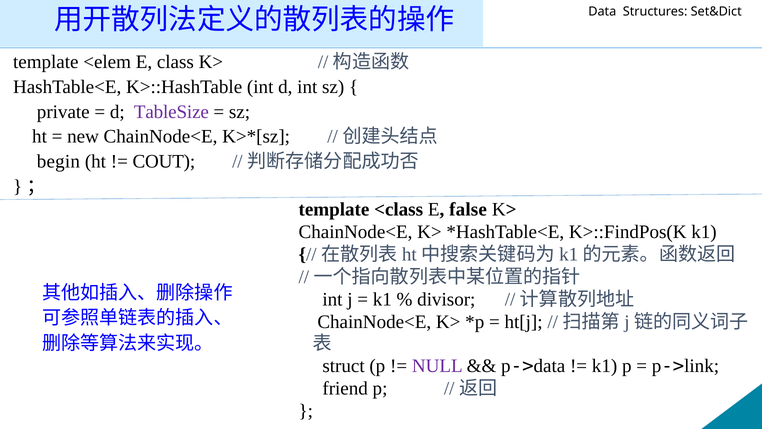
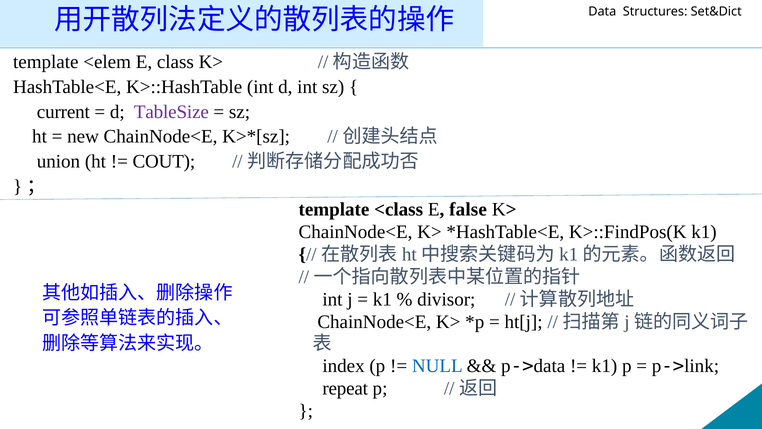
private: private -> current (63, 112)
begin: begin -> union (58, 161)
struct: struct -> index (344, 366)
NULL colour: purple -> blue (437, 366)
friend: friend -> repeat (345, 388)
